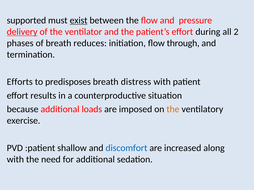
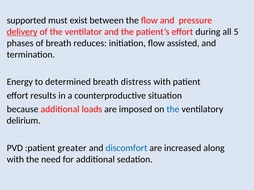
exist underline: present -> none (79, 20)
2: 2 -> 5 (236, 32)
through: through -> assisted (183, 43)
Efforts: Efforts -> Energy (20, 82)
predisposes: predisposes -> determined (68, 82)
the colour: orange -> blue (173, 109)
exercise: exercise -> delirium (24, 121)
shallow: shallow -> greater (72, 148)
